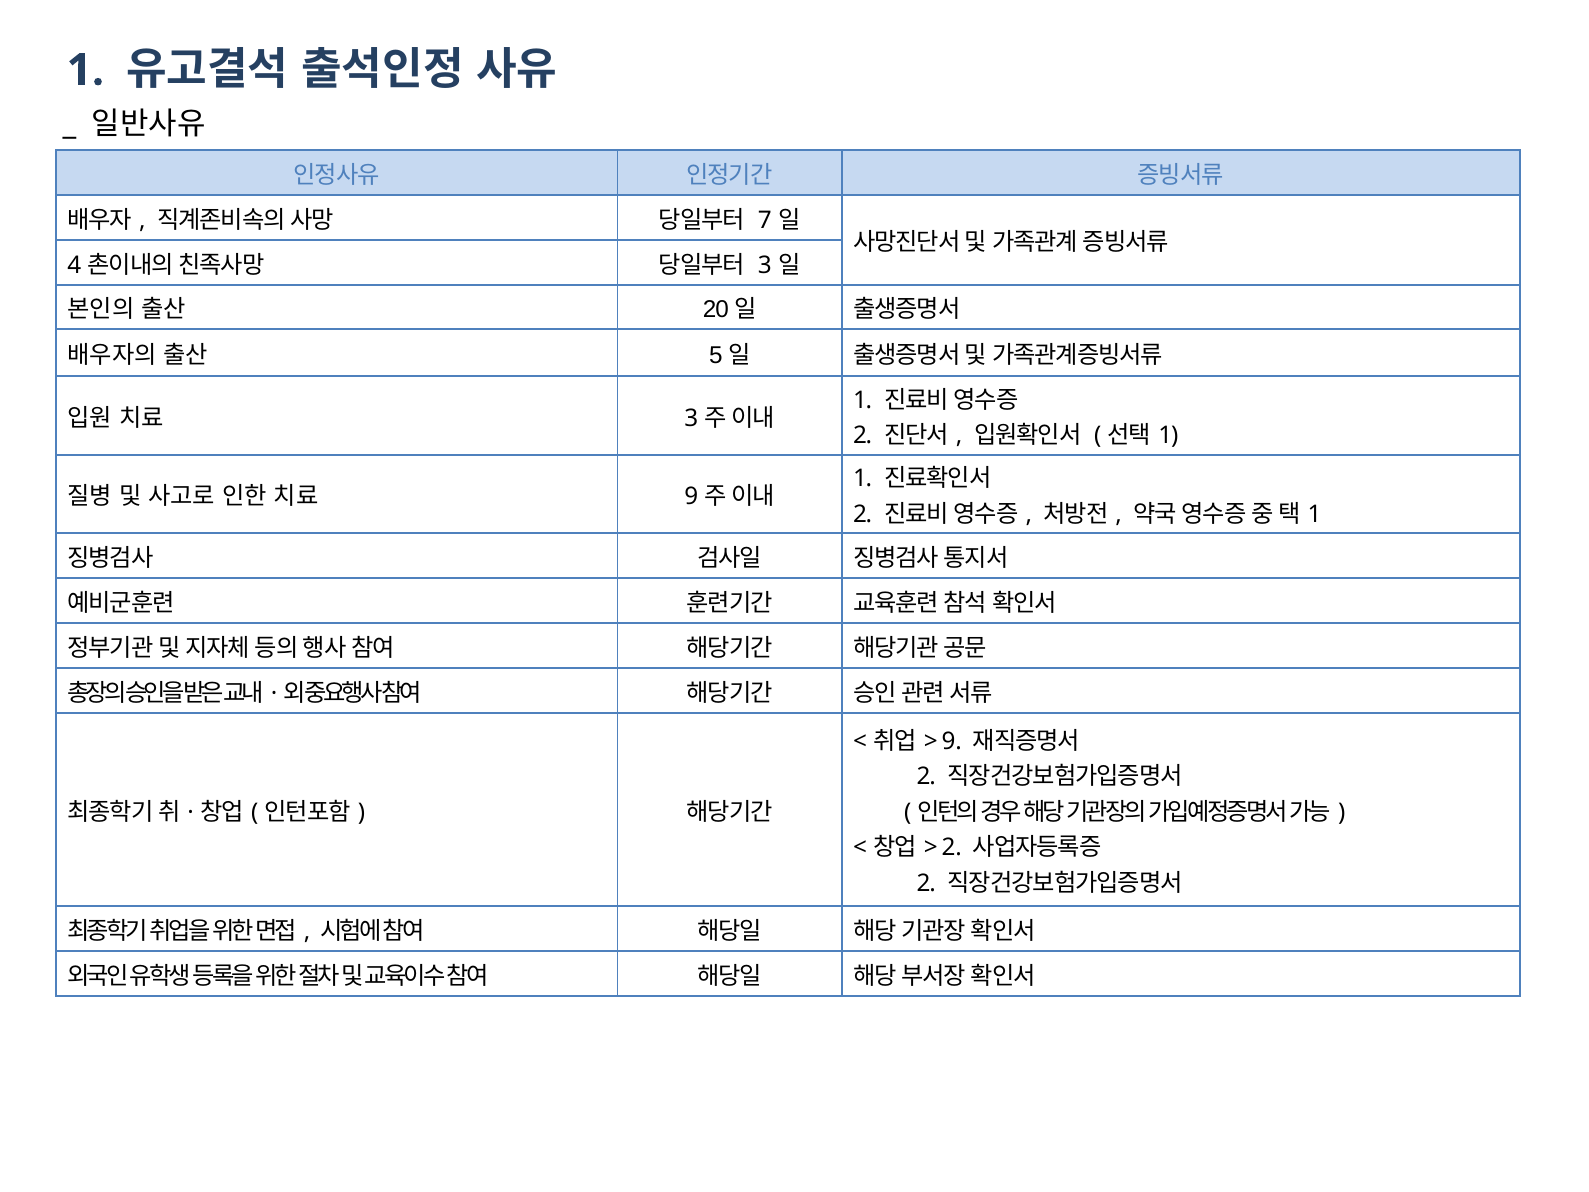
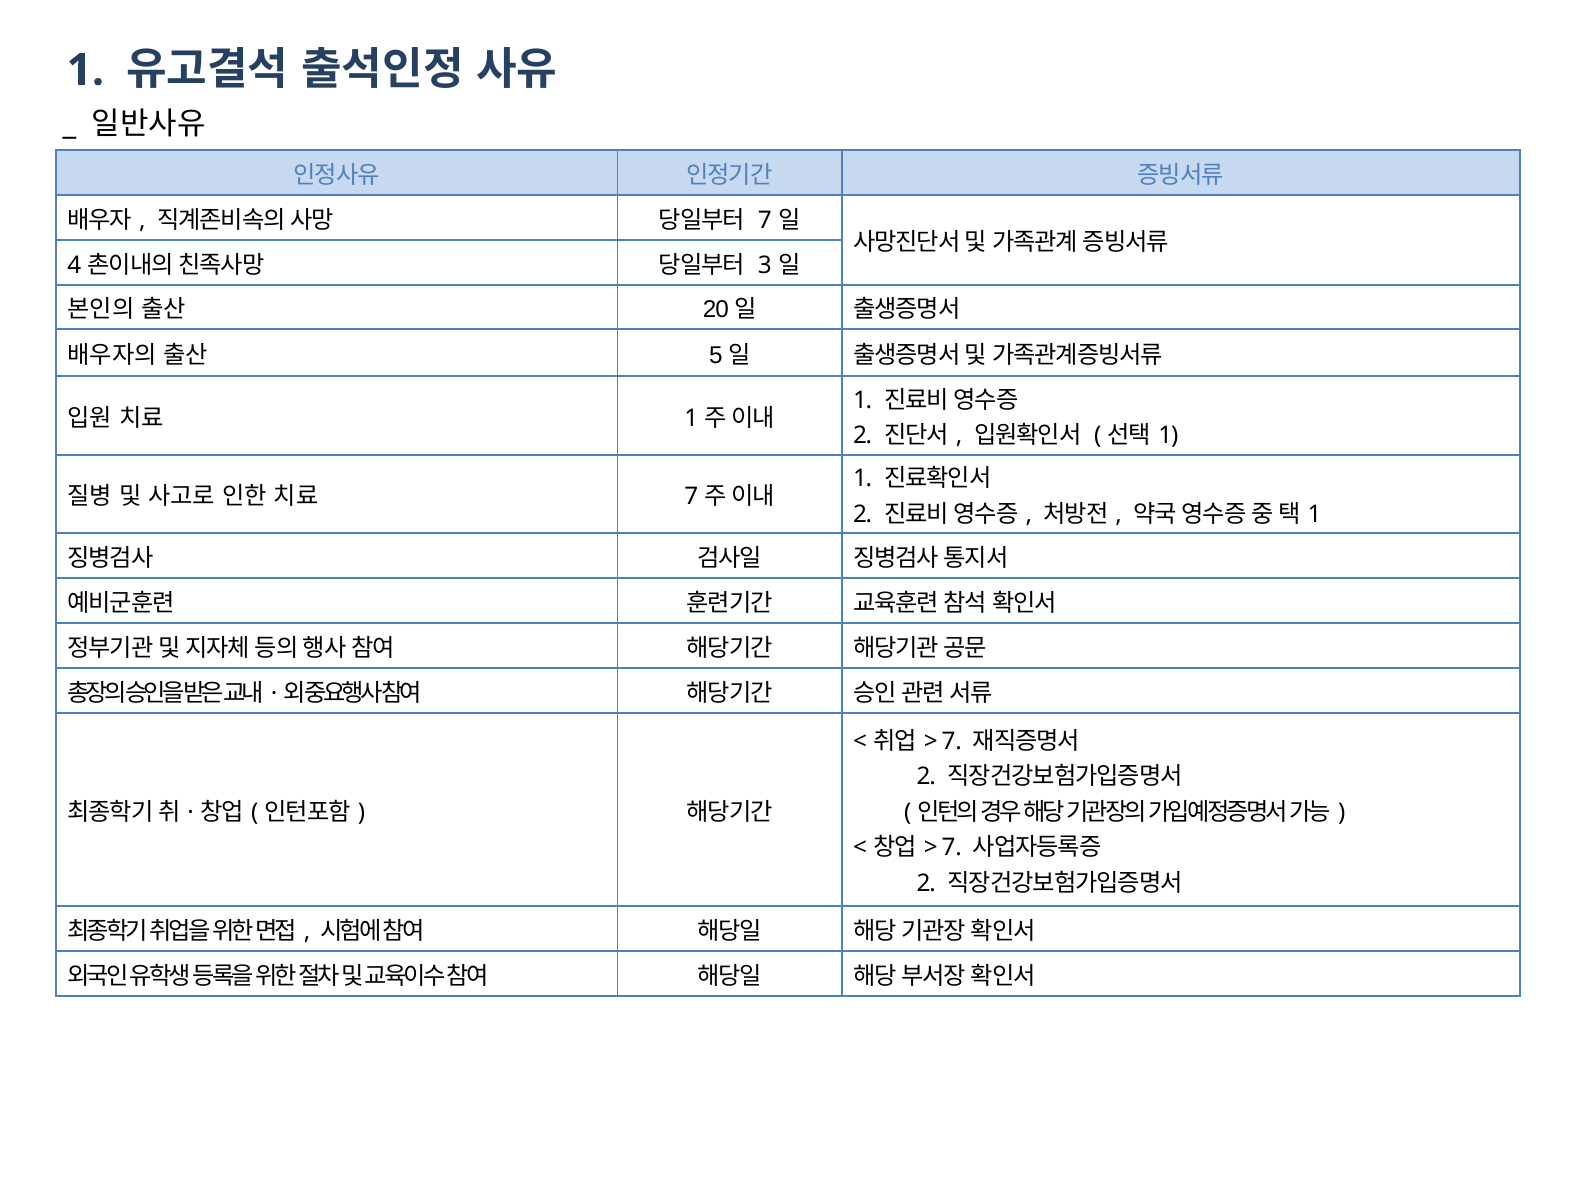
3: 3 -> 1 (691, 418)
9: 9 -> 7 (691, 496)
9: 9 -> 7 (952, 741)
2: 2 -> 7 (952, 848)
